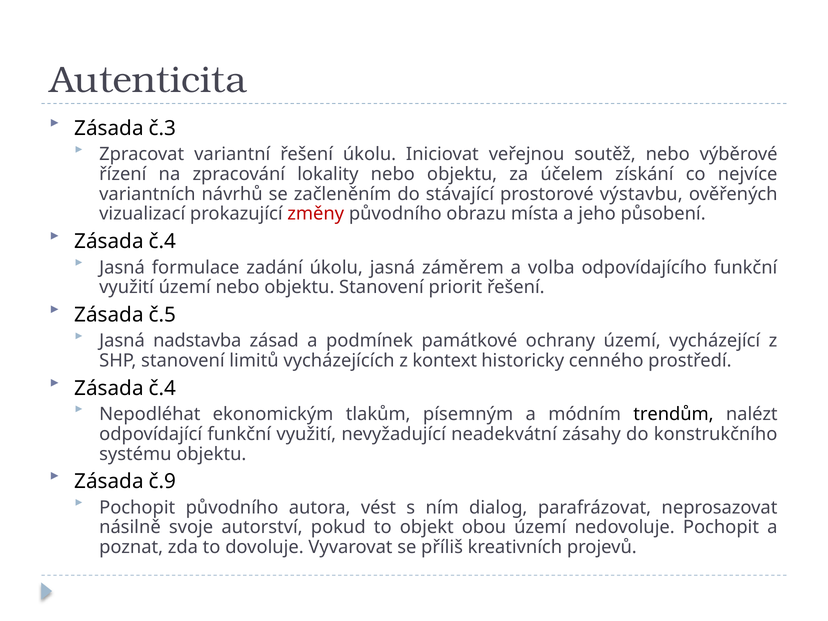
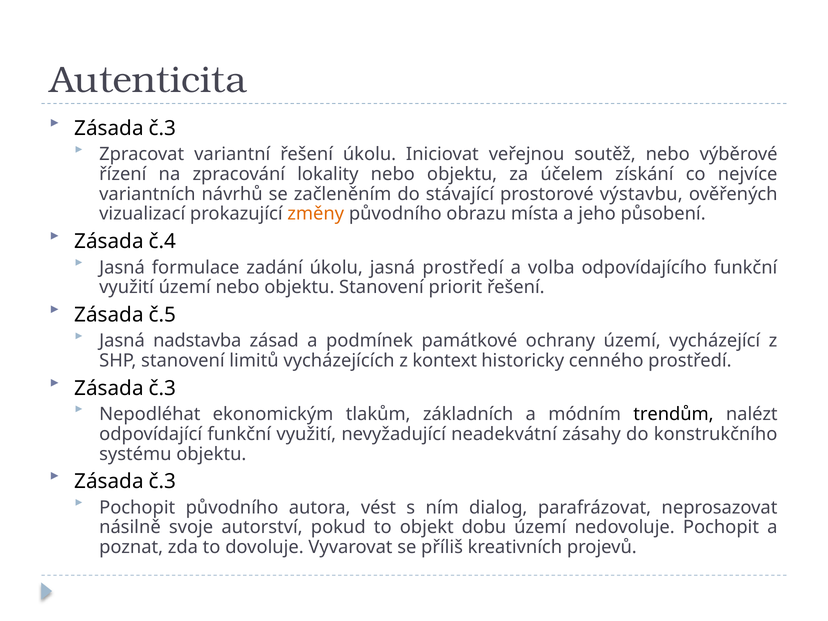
změny colour: red -> orange (316, 214)
jasná záměrem: záměrem -> prostředí (463, 267)
č.4: č.4 -> č.3 (163, 388)
písemným: písemným -> základních (468, 414)
č.9: č.9 -> č.3 (163, 482)
obou: obou -> dobu (484, 527)
